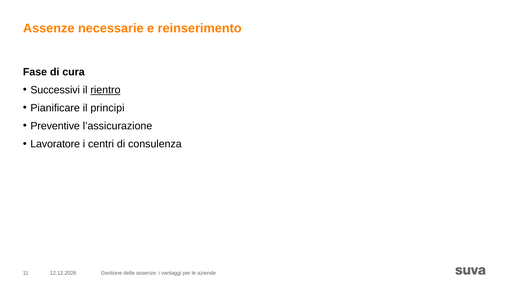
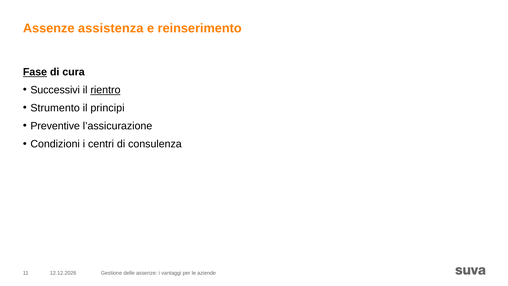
necessarie: necessarie -> assistenza (111, 28)
Fase underline: none -> present (35, 72)
Pianificare: Pianificare -> Strumento (55, 108)
Lavoratore: Lavoratore -> Condizioni (55, 144)
